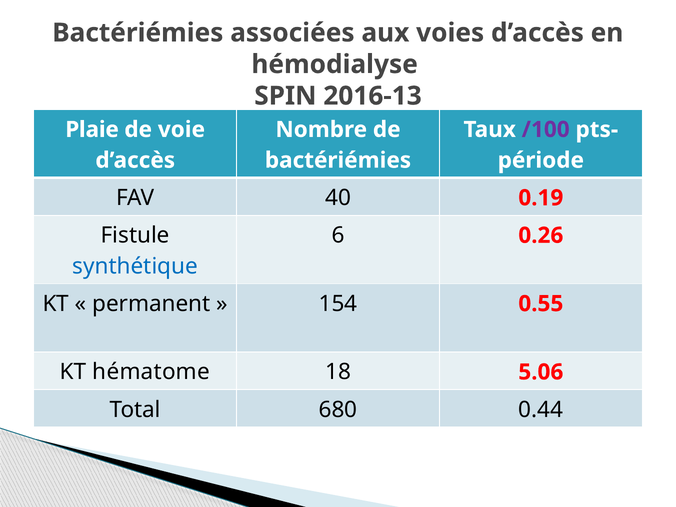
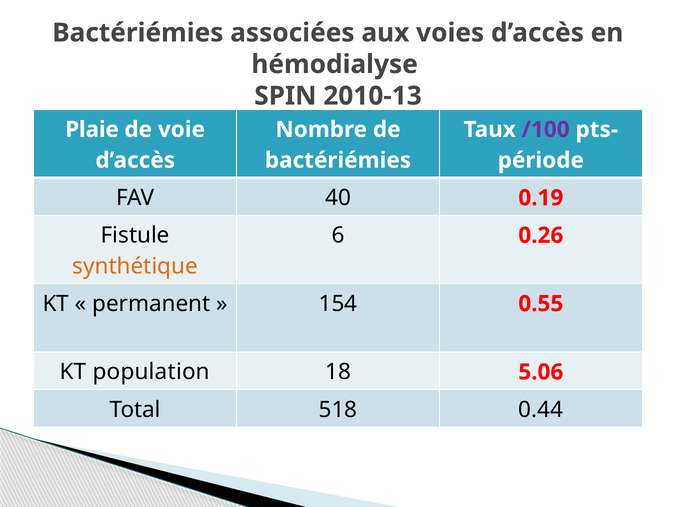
2016-13: 2016-13 -> 2010-13 (373, 96)
synthétique colour: blue -> orange (135, 266)
hématome: hématome -> population (151, 372)
680: 680 -> 518 (338, 410)
